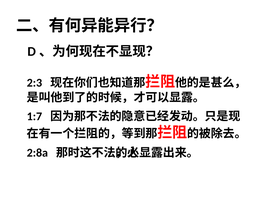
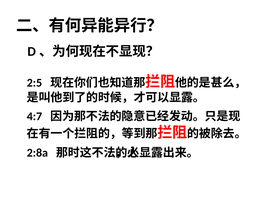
2:3: 2:3 -> 2:5 (34, 83)
1:7: 1:7 -> 4:7 (34, 116)
